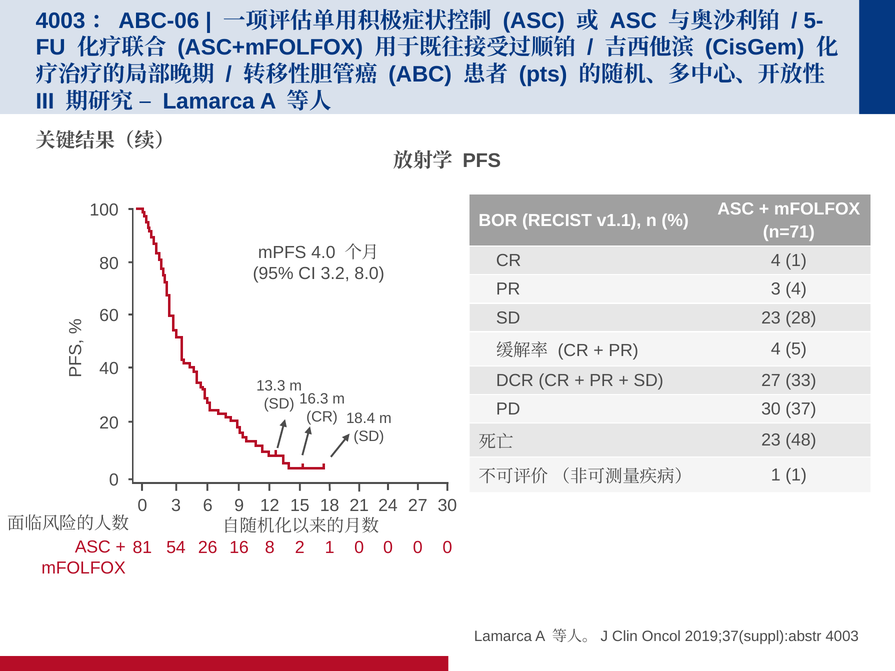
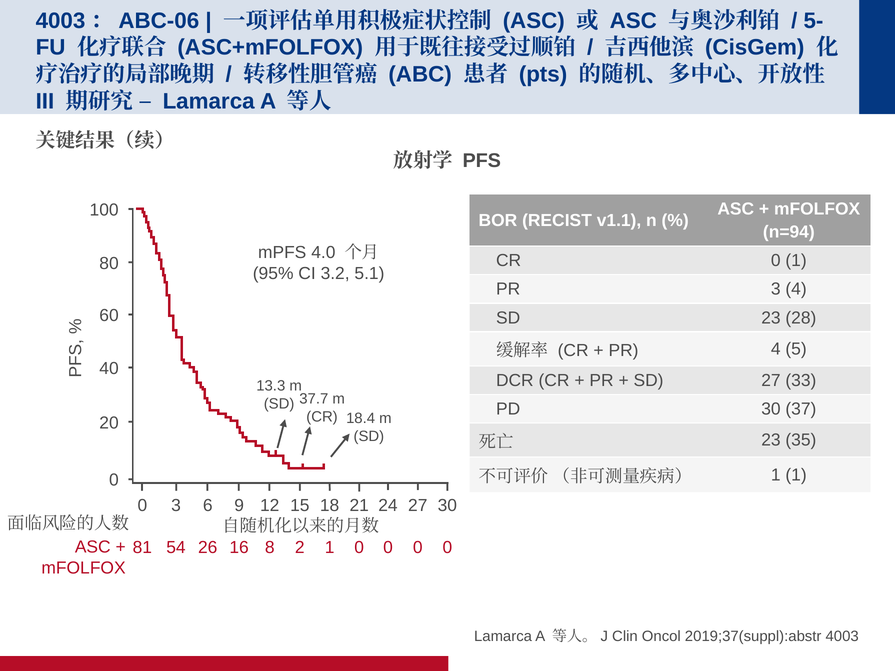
n=71: n=71 -> n=94 (789, 232)
CR 4: 4 -> 0 (776, 261)
8.0: 8.0 -> 5.1 (369, 274)
16.3: 16.3 -> 37.7 (314, 399)
48: 48 -> 35 (801, 440)
